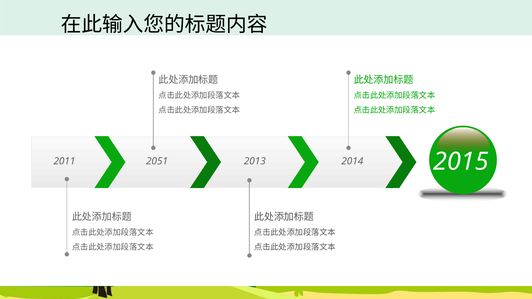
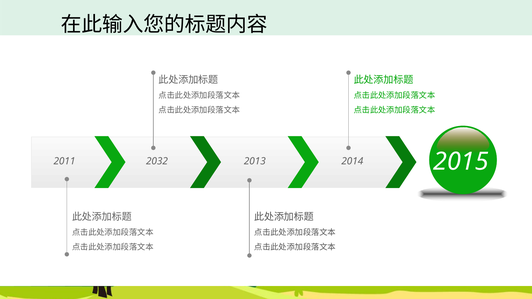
2051: 2051 -> 2032 (157, 161)
